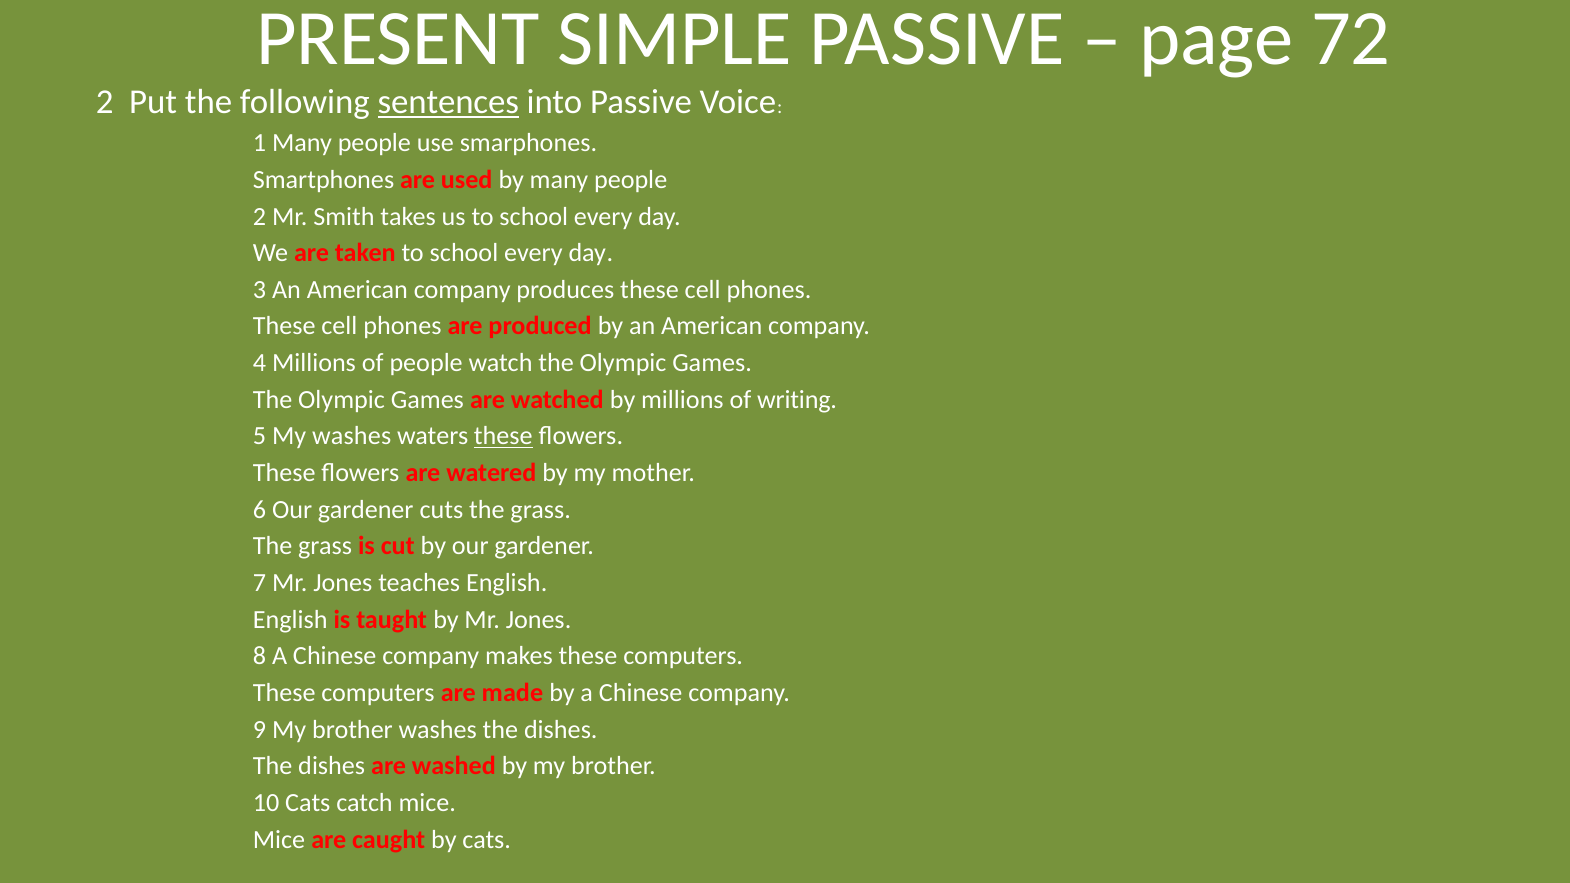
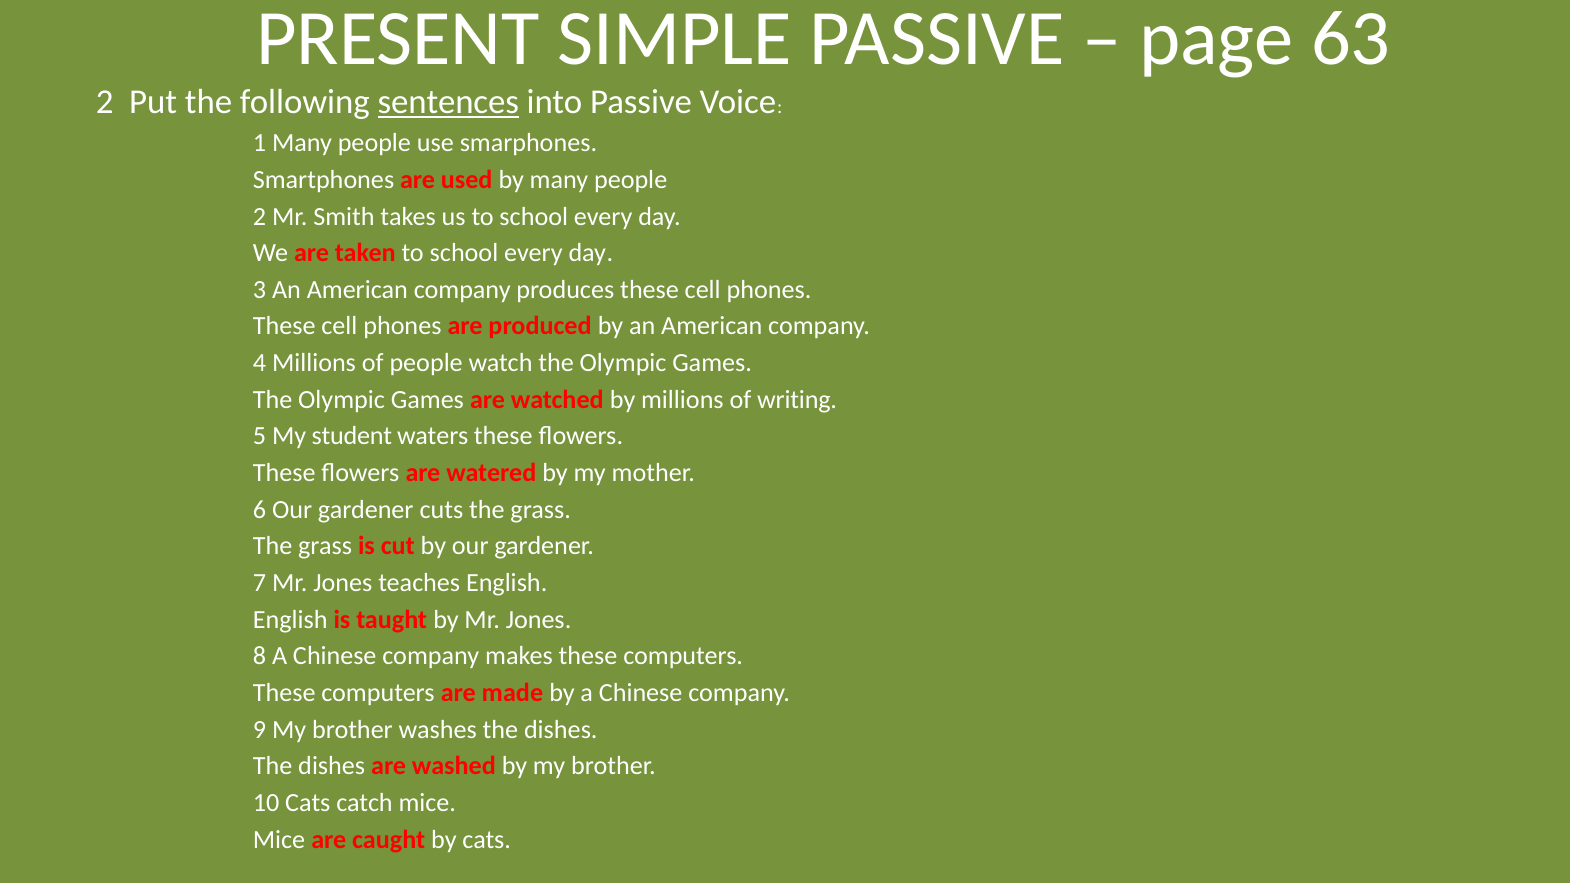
72: 72 -> 63 (1351, 39)
My washes: washes -> student (352, 436)
these underline: present -> none (503, 436)
